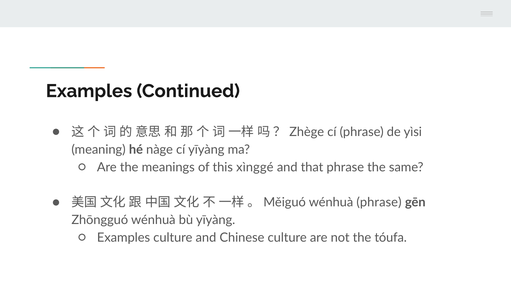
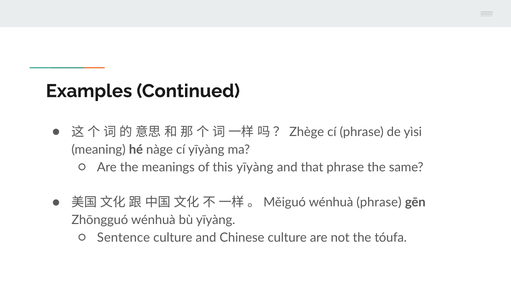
this xìnggé: xìnggé -> yīyàng (255, 167)
Examples: Examples -> Sentence (123, 238)
